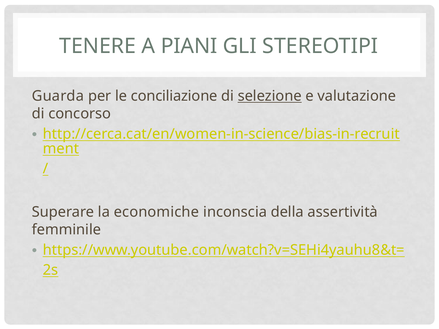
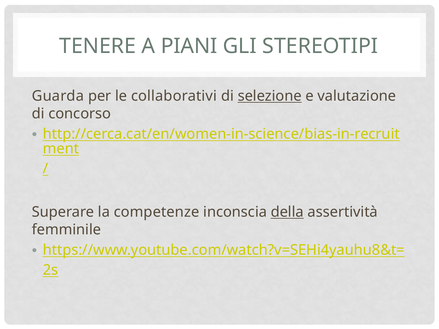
conciliazione: conciliazione -> collaborativi (174, 96)
economiche: economiche -> competenze (156, 212)
della underline: none -> present (287, 212)
